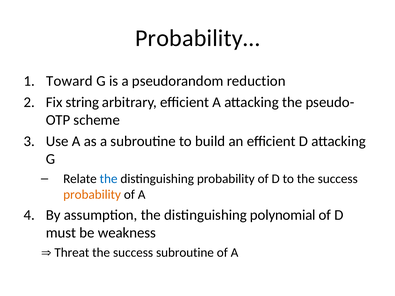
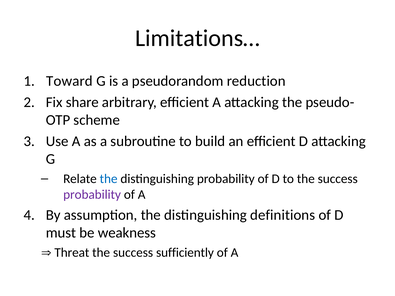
Probability…: Probability… -> Limitations… (197, 38)
string: string -> share (82, 102)
probability colour: orange -> purple (92, 195)
polynomial: polynomial -> definitions (283, 215)
success subroutine: subroutine -> sufficiently (185, 253)
